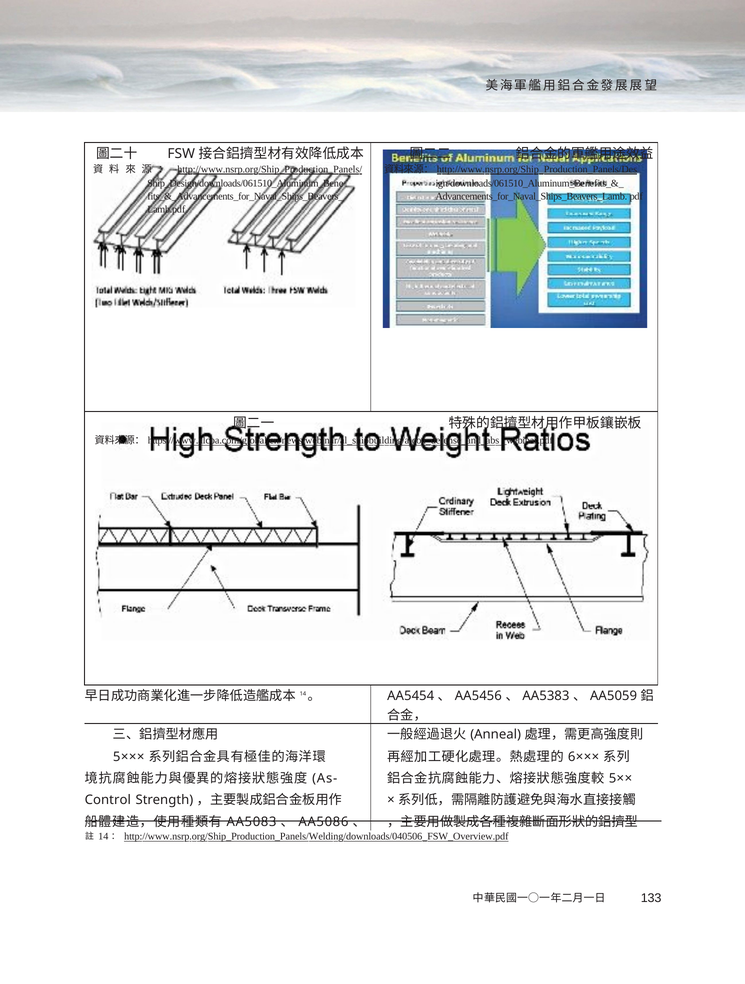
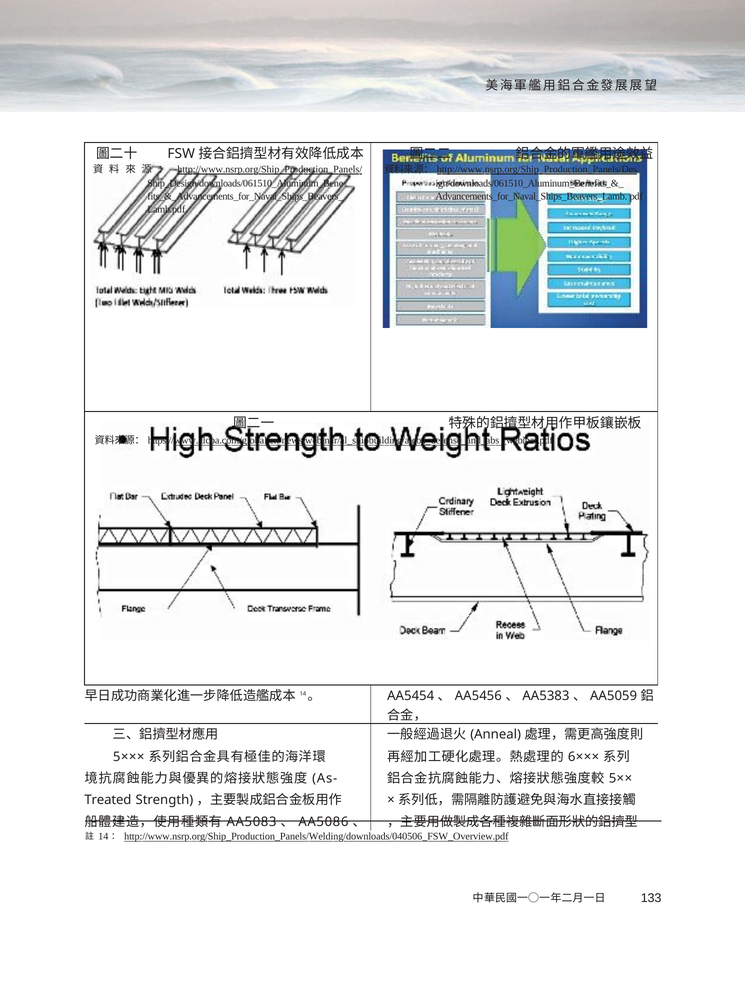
Control: Control -> Treated (108, 800)
